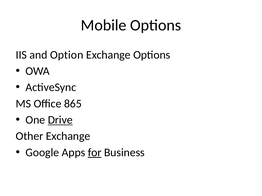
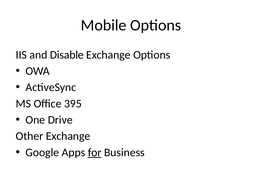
Option: Option -> Disable (67, 55)
865: 865 -> 395 (73, 104)
Drive underline: present -> none (60, 120)
